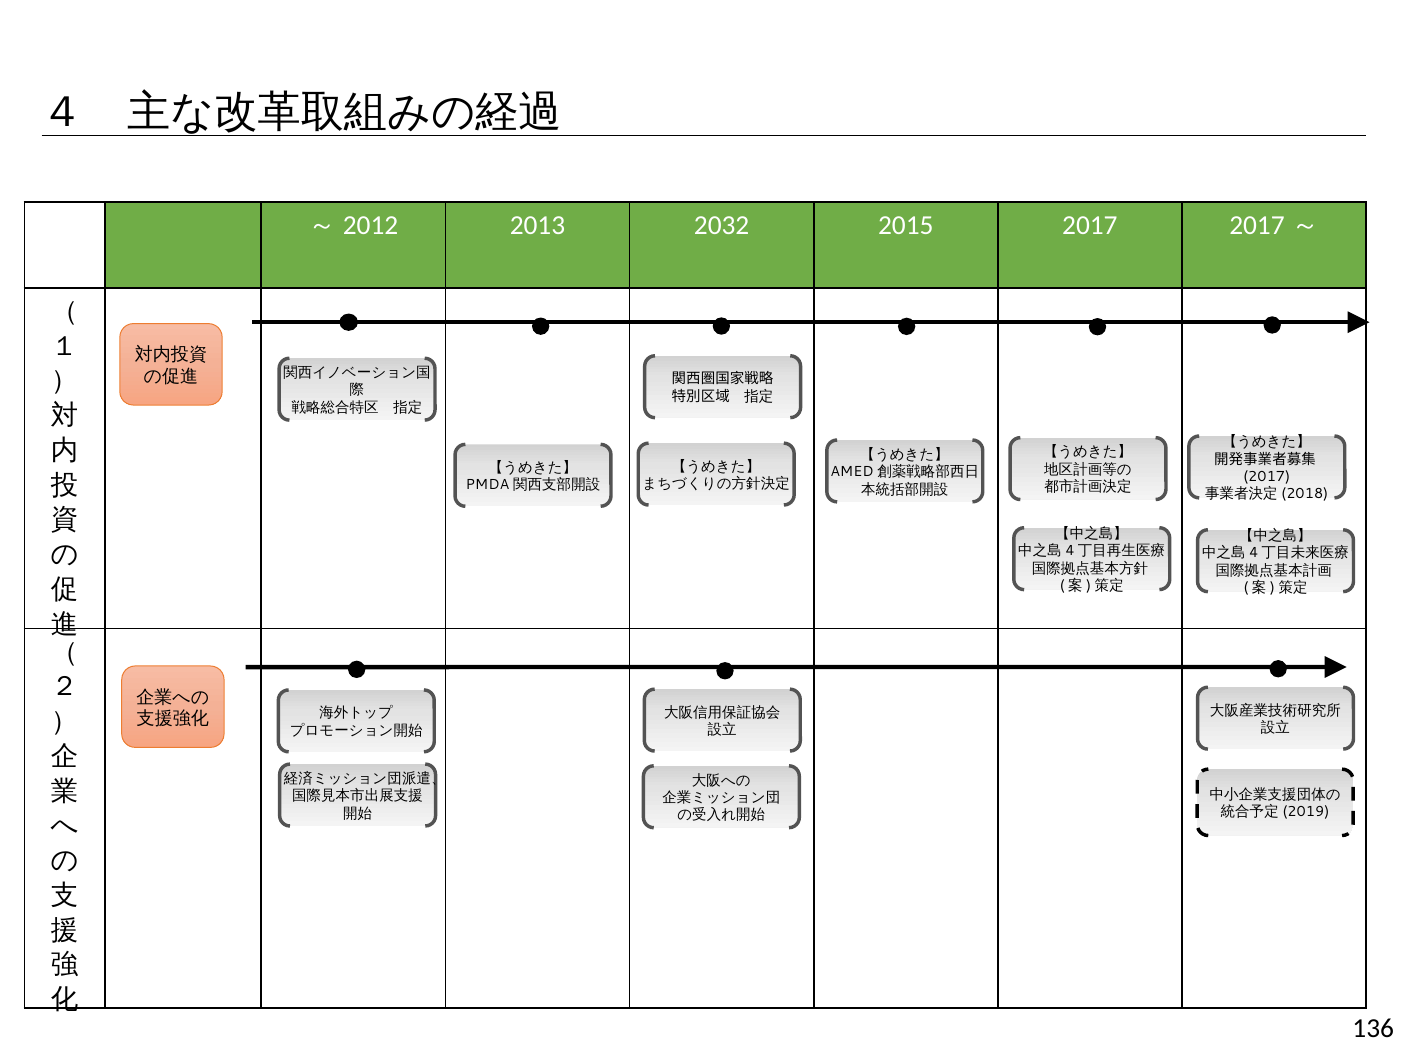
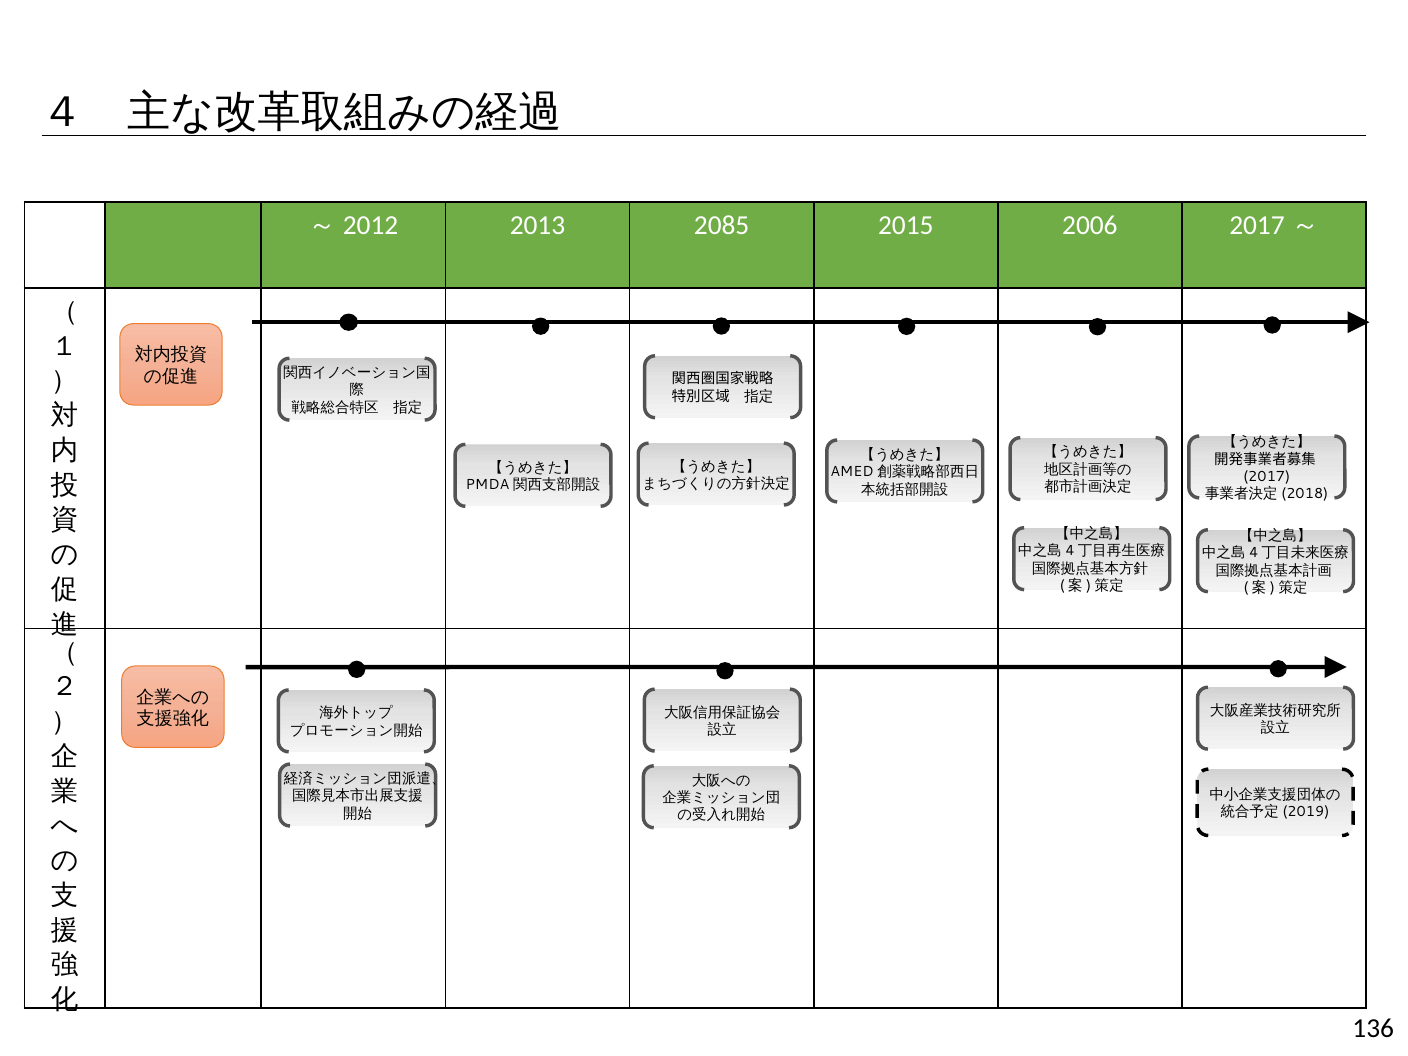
2032: 2032 -> 2085 (722, 225)
2015 2017: 2017 -> 2006 (1090, 225)
